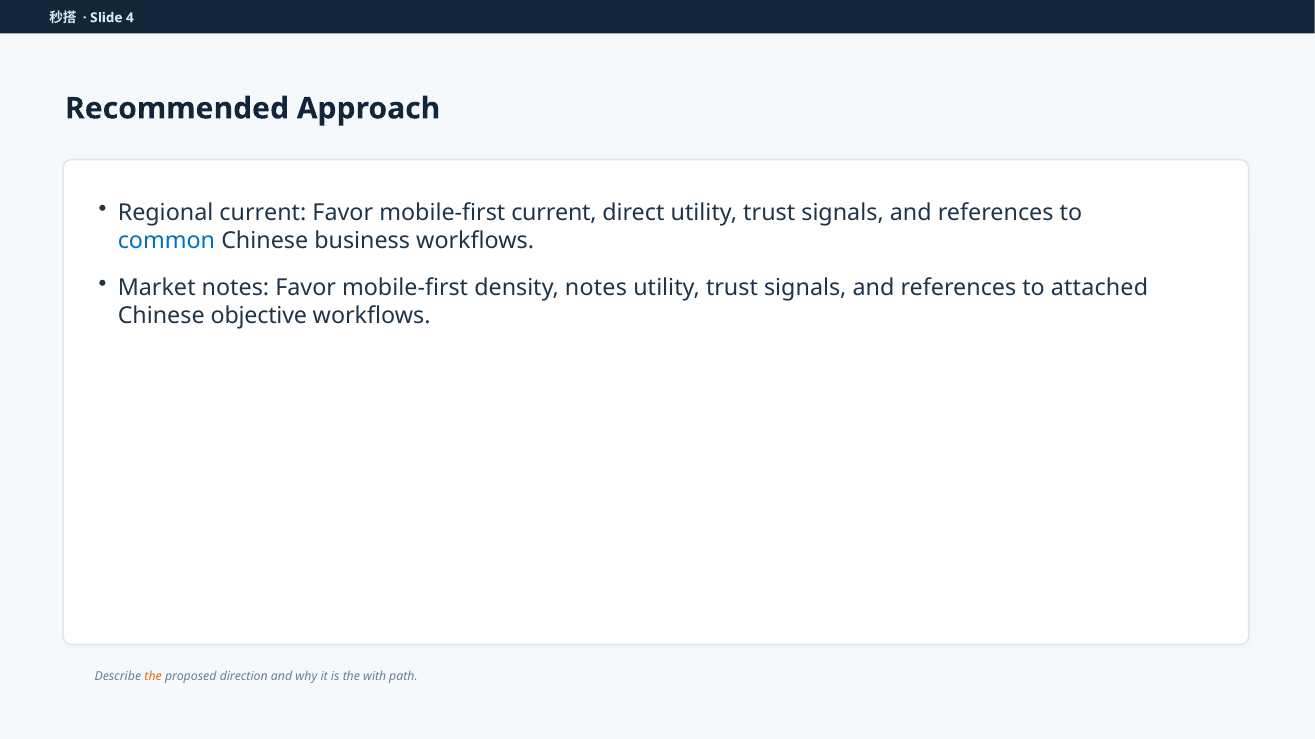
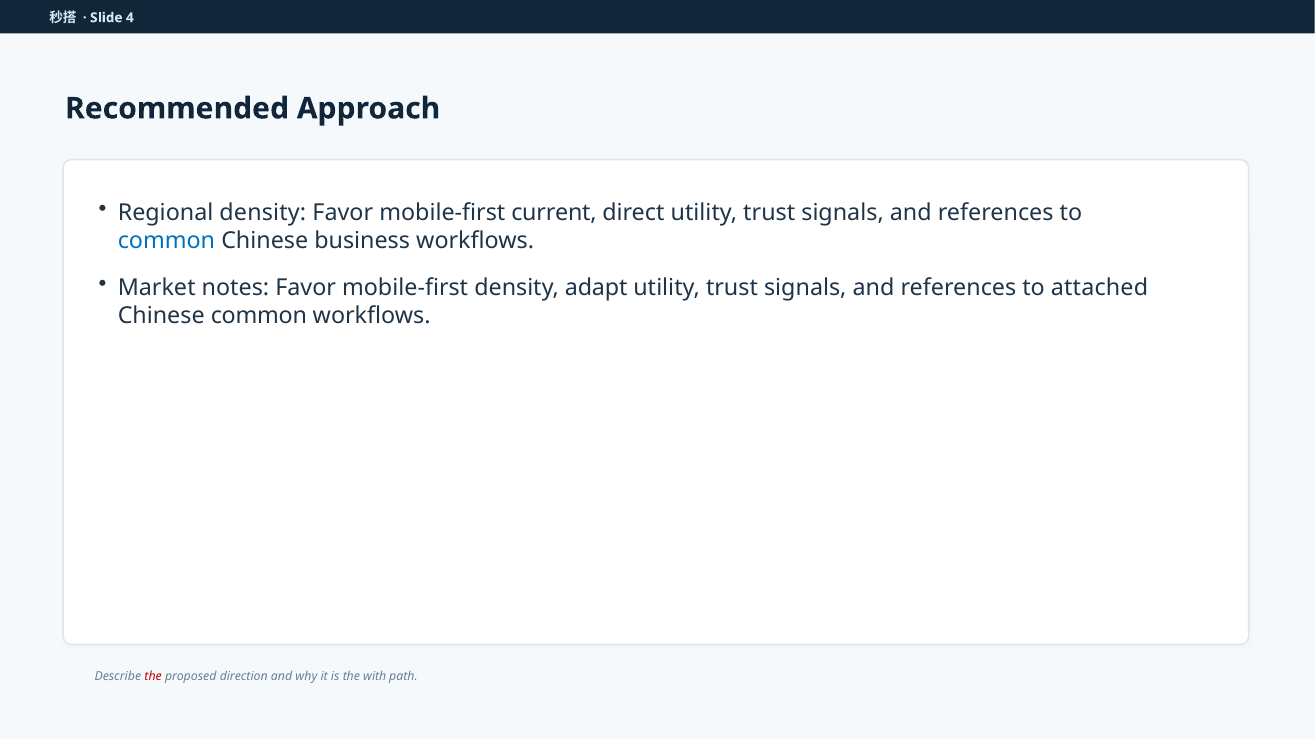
Regional current: current -> density (263, 213)
density notes: notes -> adapt (596, 288)
Chinese objective: objective -> common (259, 316)
the colour: orange -> red (153, 677)
